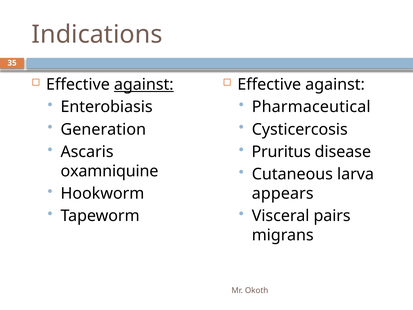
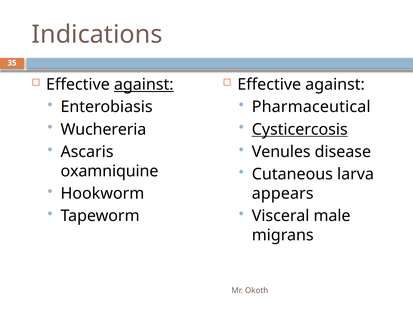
Generation: Generation -> Wuchereria (103, 129)
Cysticercosis underline: none -> present (300, 129)
Pruritus: Pruritus -> Venules (281, 152)
pairs: pairs -> male (332, 216)
